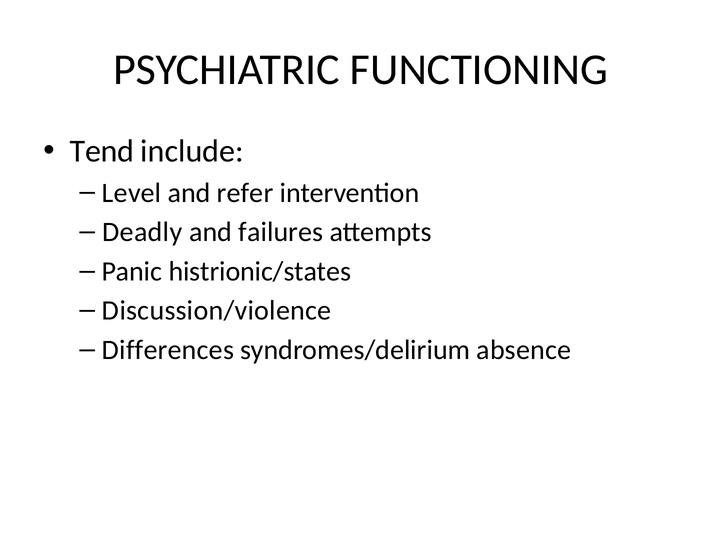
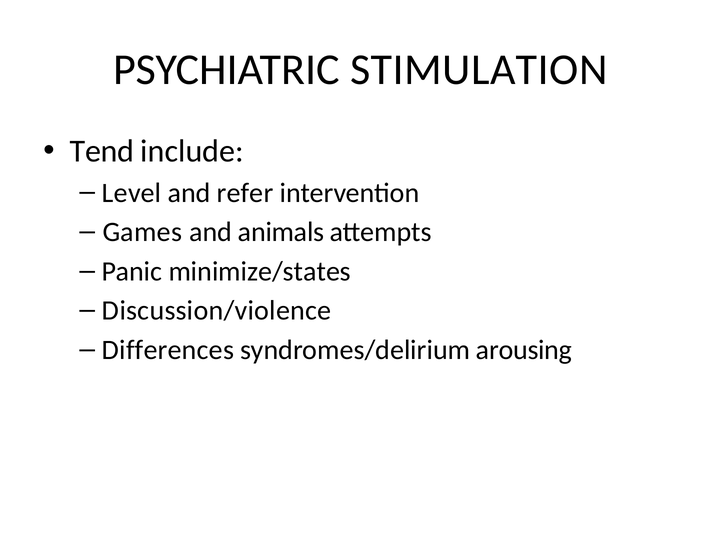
FUNCTIONING: FUNCTIONING -> STIMULATION (479, 70)
Deadly: Deadly -> Games (142, 232)
failures: failures -> animals (281, 232)
histrionic/states: histrionic/states -> minimize/states (260, 272)
absence: absence -> arousing (524, 350)
